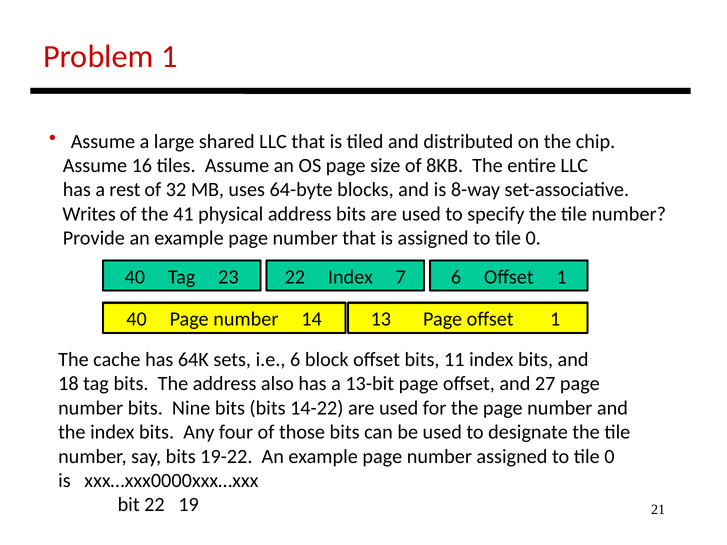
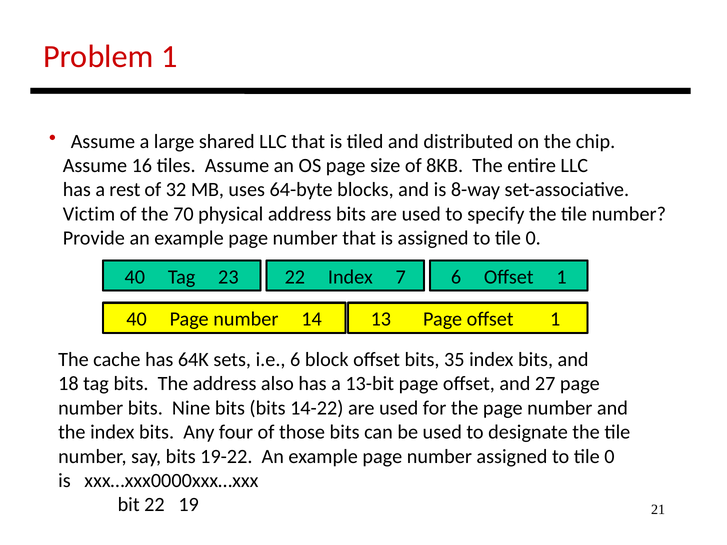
Writes: Writes -> Victim (89, 214)
41: 41 -> 70 (183, 214)
11: 11 -> 35 (454, 360)
